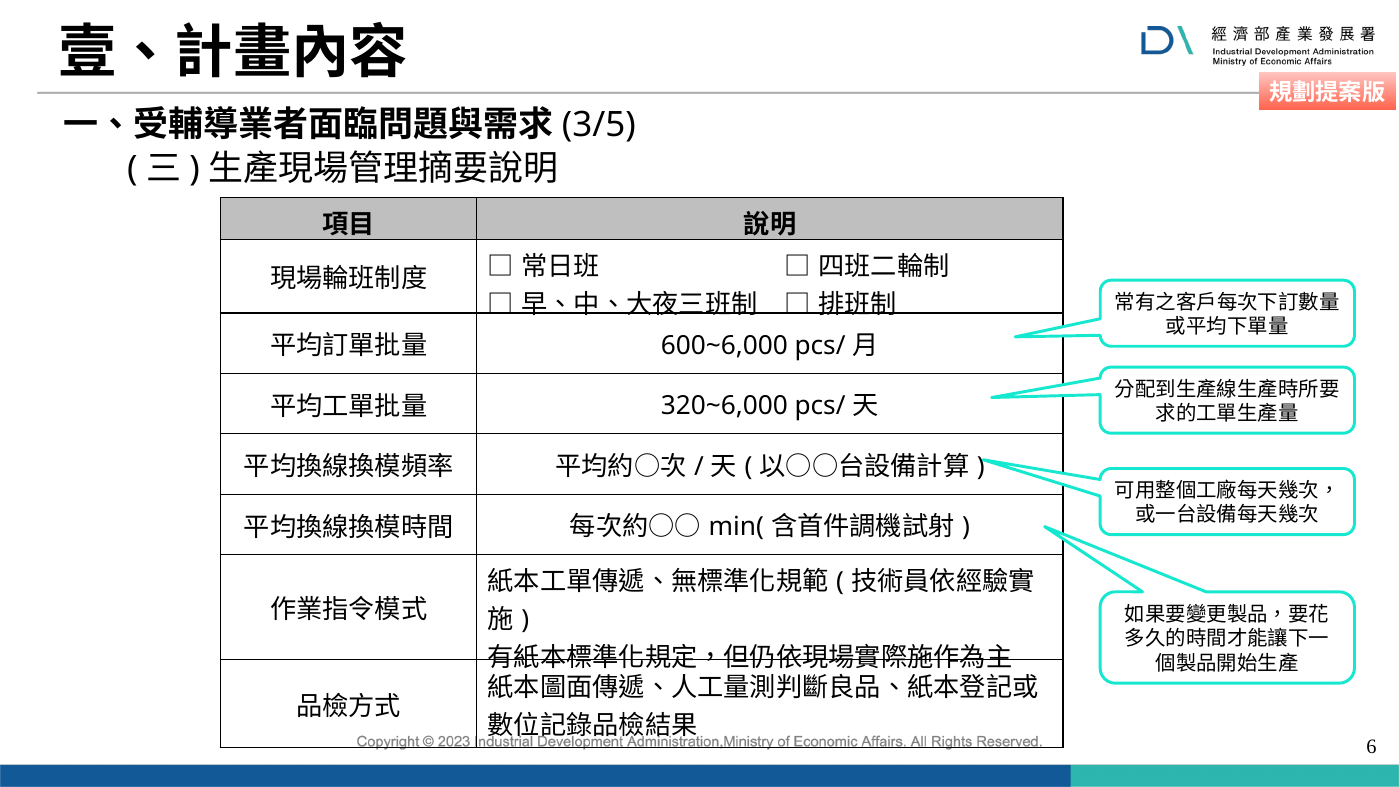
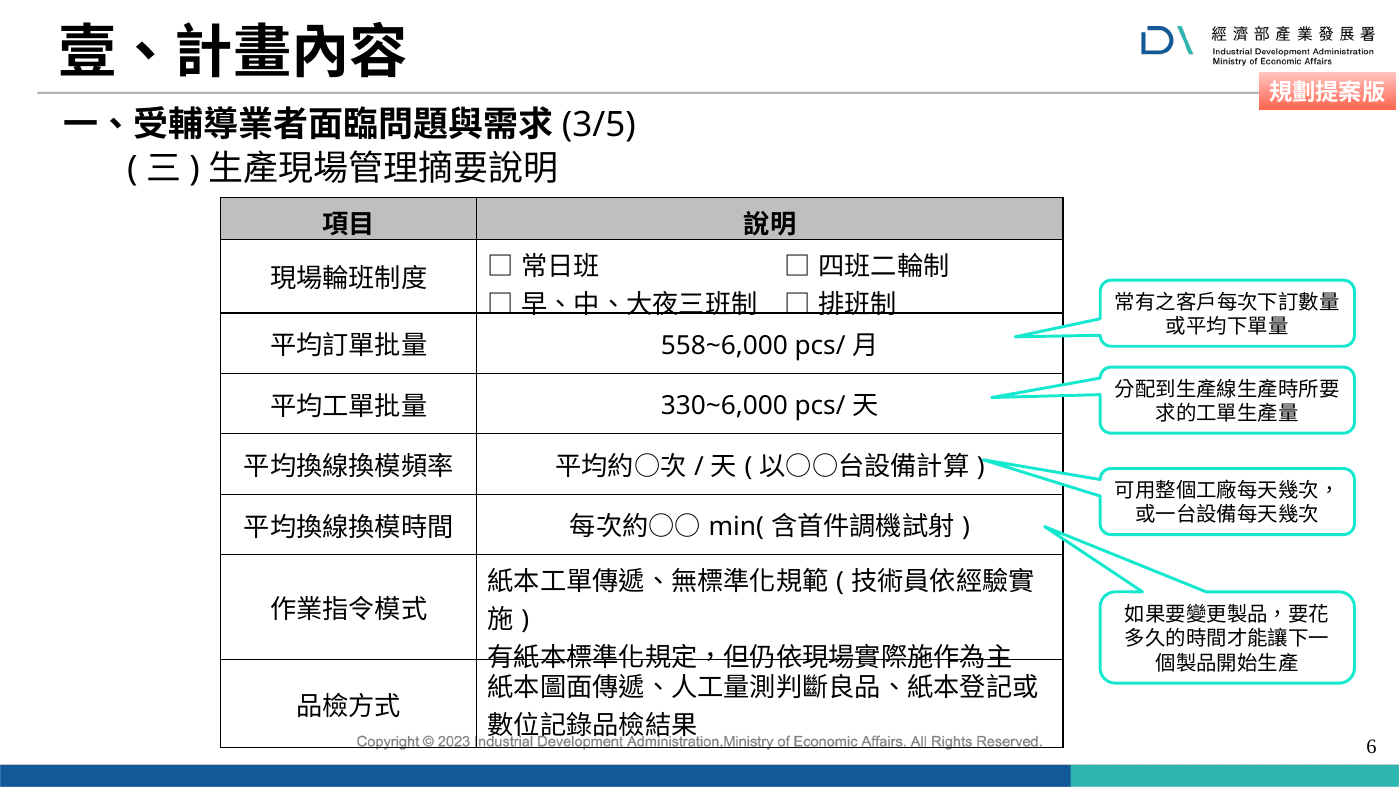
600~6,000: 600~6,000 -> 558~6,000 (724, 346)
320~6,000: 320~6,000 -> 330~6,000 (724, 406)
